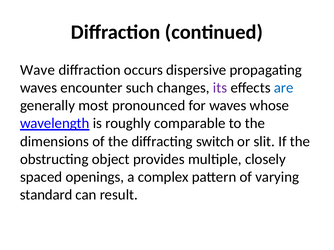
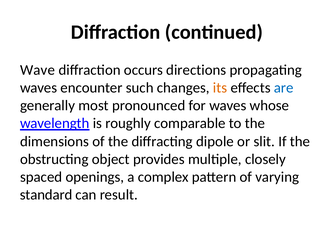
dispersive: dispersive -> directions (196, 70)
its colour: purple -> orange (220, 88)
switch: switch -> dipole (215, 142)
